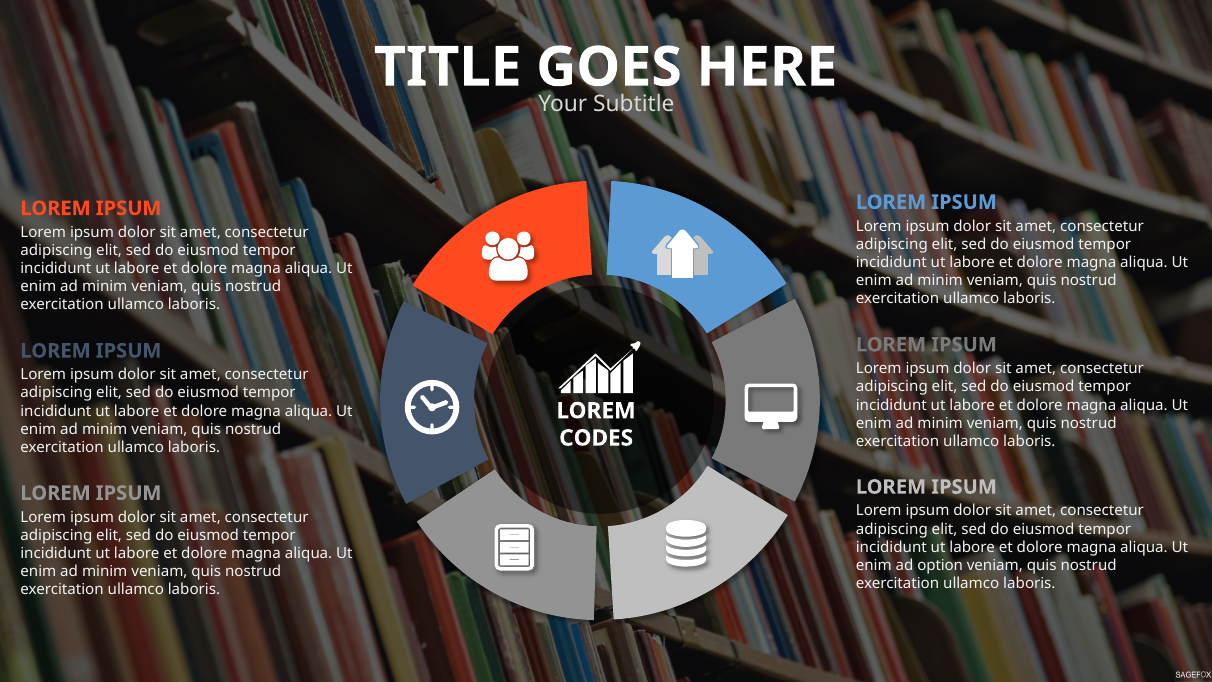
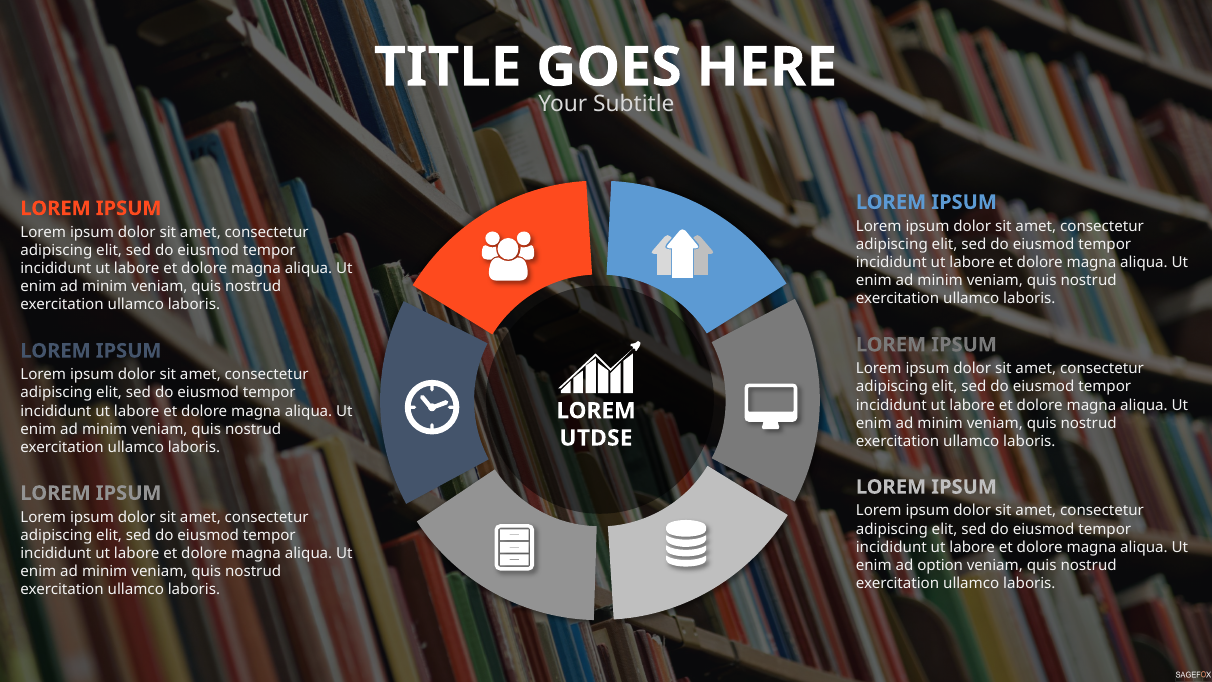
CODES: CODES -> UTDSE (596, 438)
